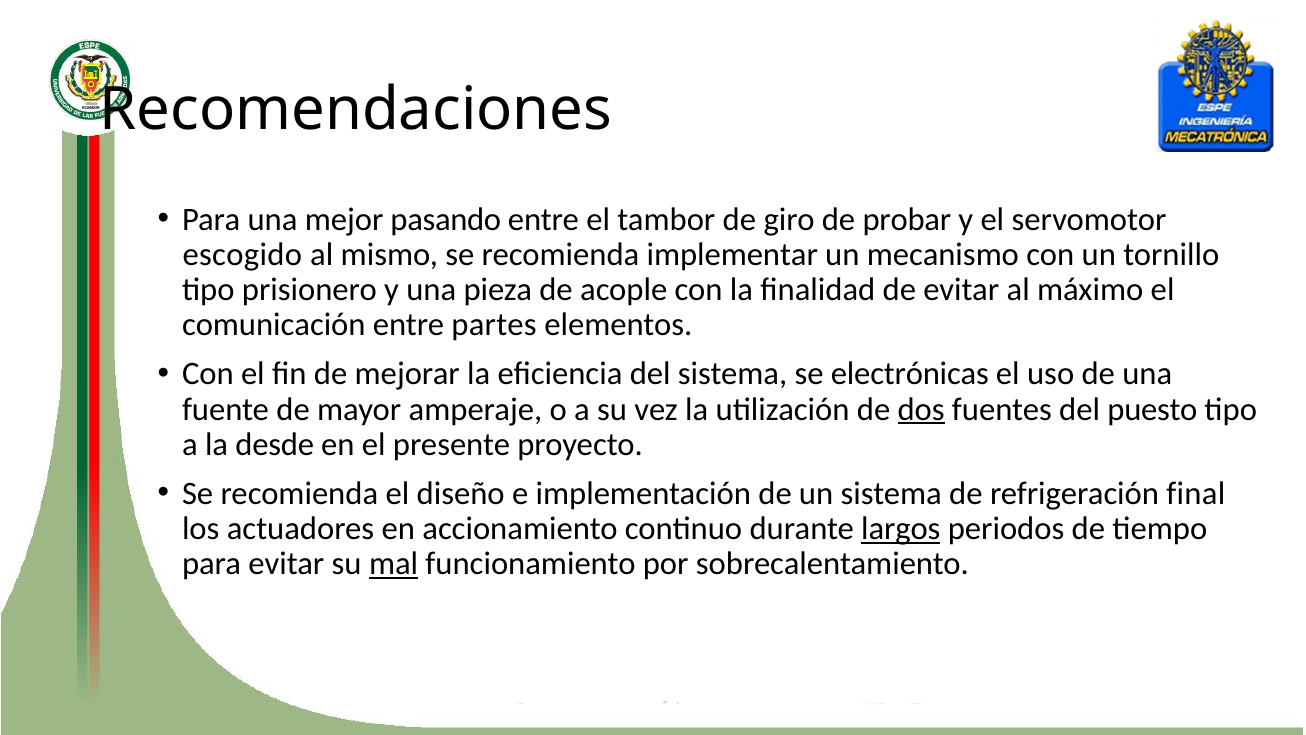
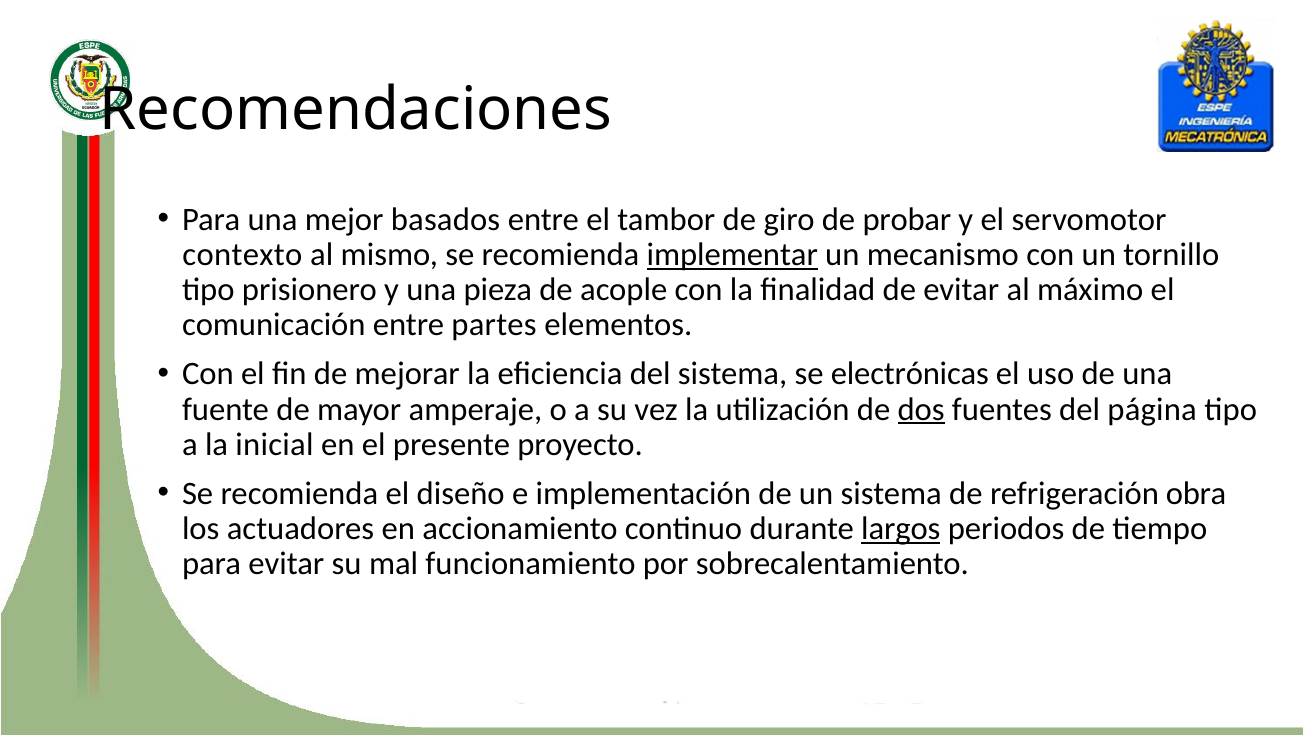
pasando: pasando -> basados (446, 219)
escogido: escogido -> contexto (242, 255)
implementar underline: none -> present (732, 255)
puesto: puesto -> página (1152, 409)
desde: desde -> inicial (274, 444)
final: final -> obra (1196, 493)
mal underline: present -> none (394, 564)
